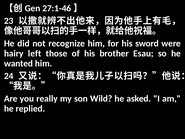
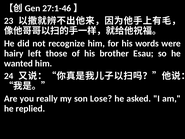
sword: sword -> words (147, 43)
Wild: Wild -> Lose (101, 98)
